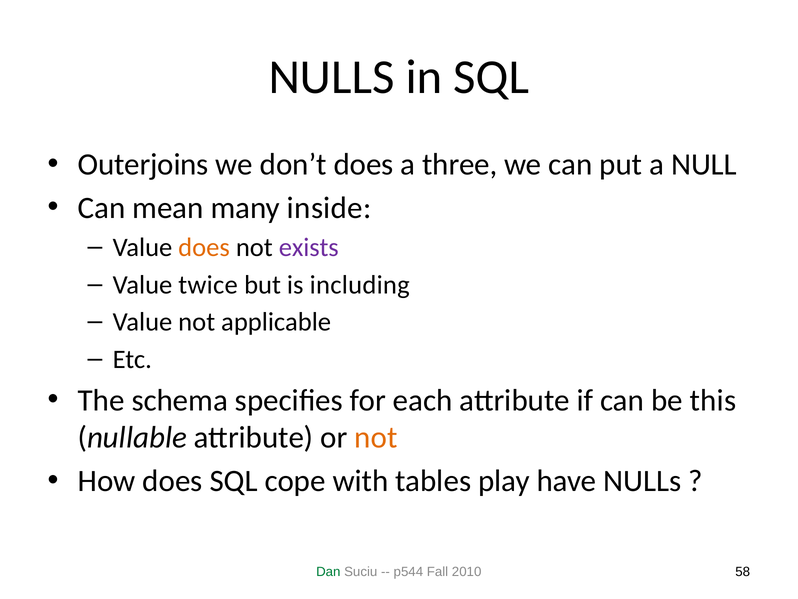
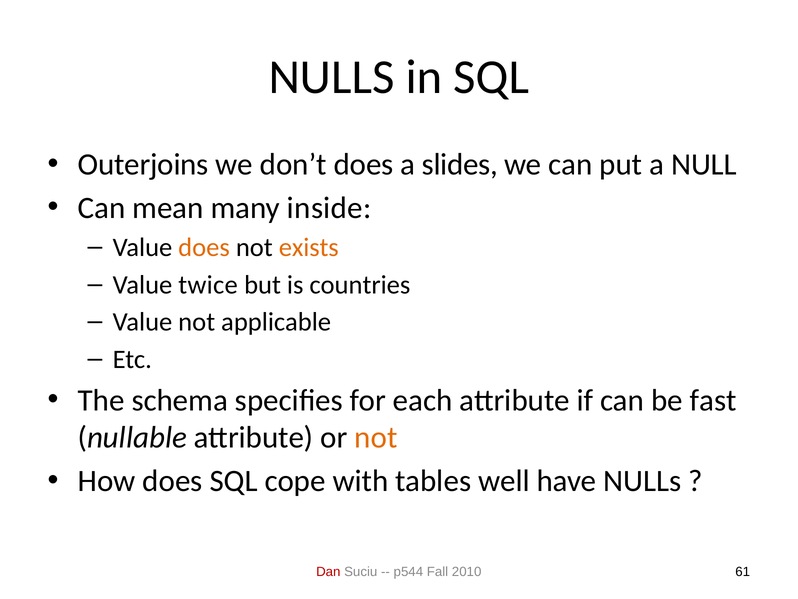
three: three -> slides (460, 164)
exists colour: purple -> orange (309, 247)
including: including -> countries (360, 285)
this: this -> fast (713, 400)
play: play -> well (504, 481)
Dan colour: green -> red (328, 572)
58: 58 -> 61 (743, 572)
